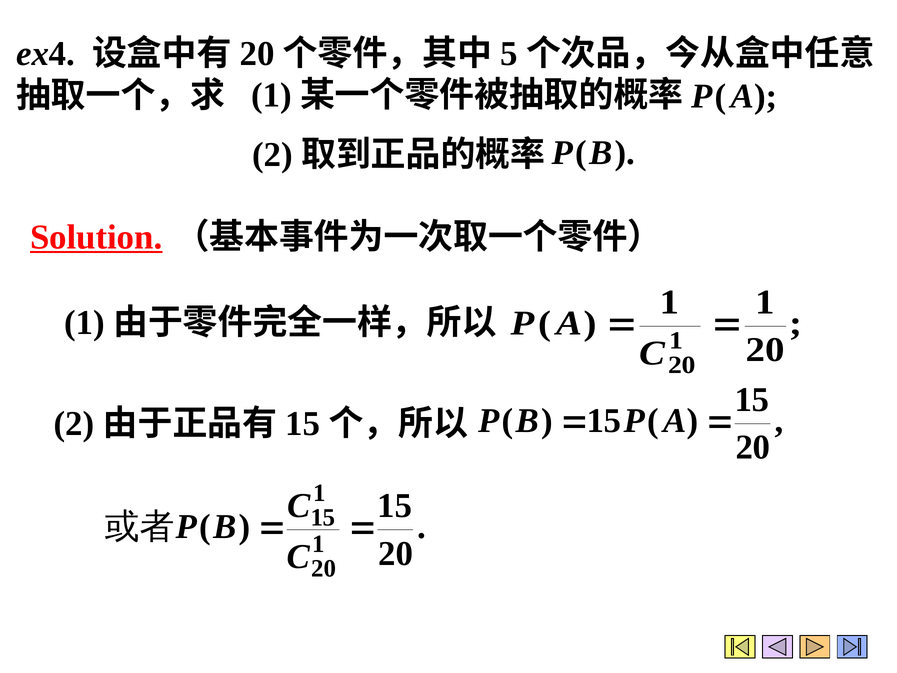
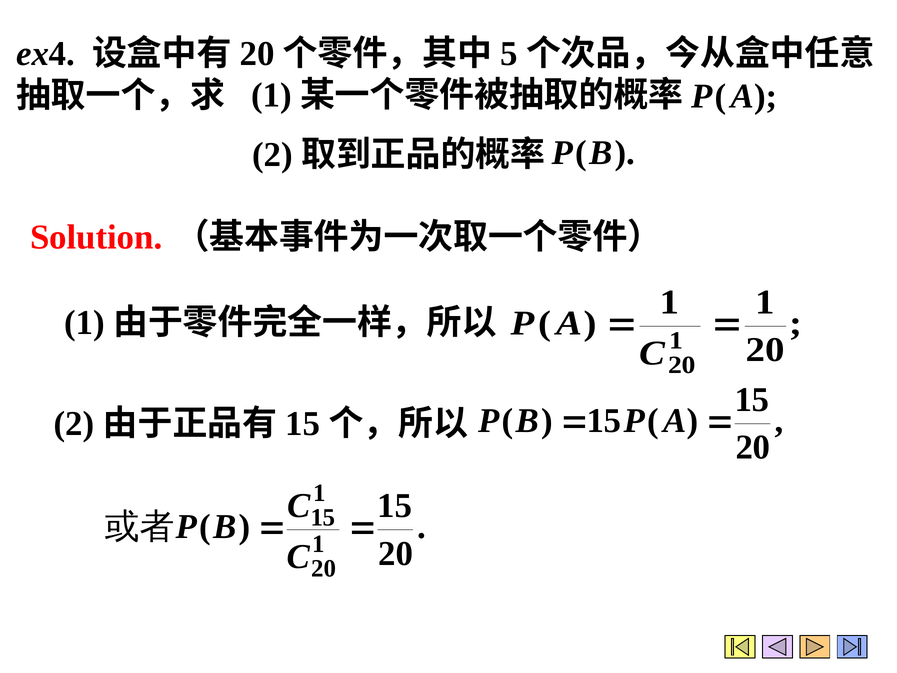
Solution underline: present -> none (96, 237)
